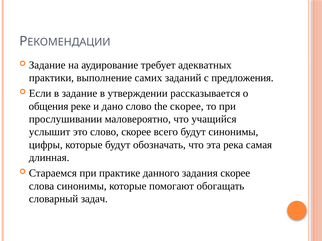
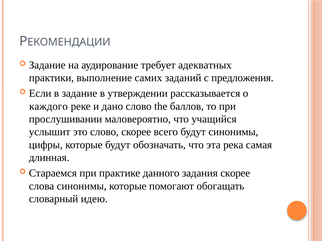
общения: общения -> каждого (48, 106)
the скорее: скорее -> баллов (187, 106)
задач: задач -> идею (94, 199)
